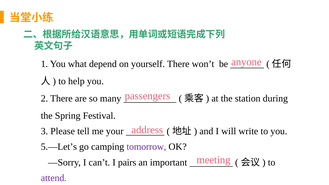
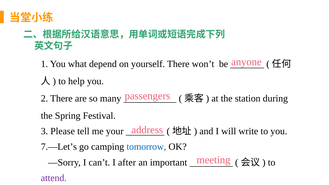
5.—Let’s: 5.—Let’s -> 7.—Let’s (59, 147)
tomorrow colour: purple -> blue (146, 147)
pairs: pairs -> after (127, 162)
